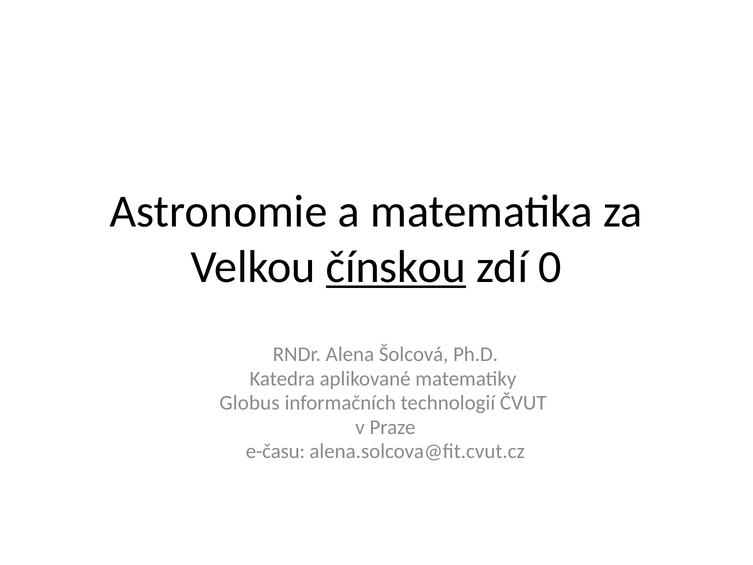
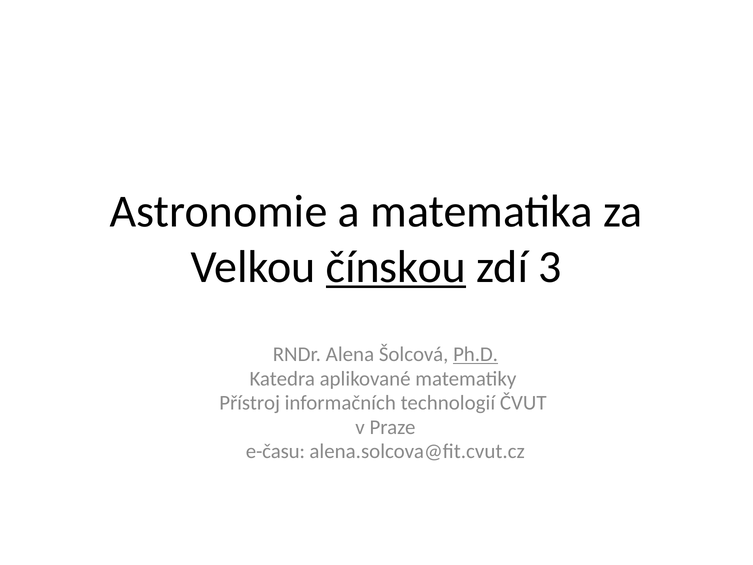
0: 0 -> 3 (550, 267)
Ph.D underline: none -> present (476, 354)
Globus: Globus -> Přístroj (250, 403)
